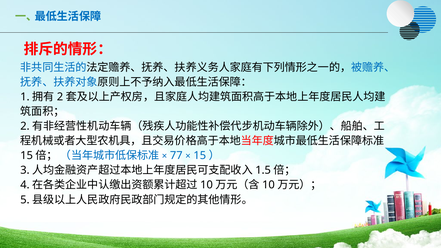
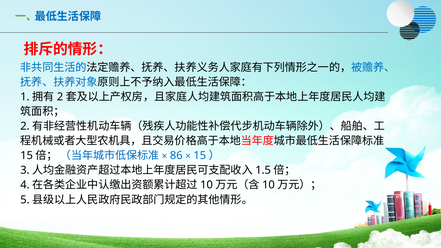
77: 77 -> 86 (176, 156)
